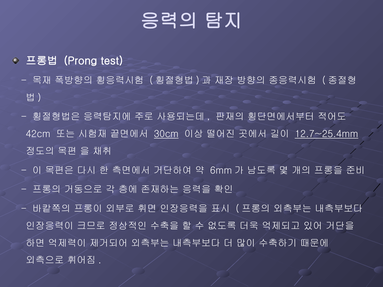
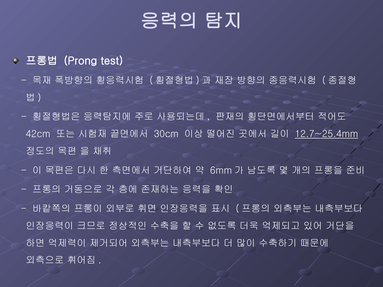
30cm underline: present -> none (166, 134)
